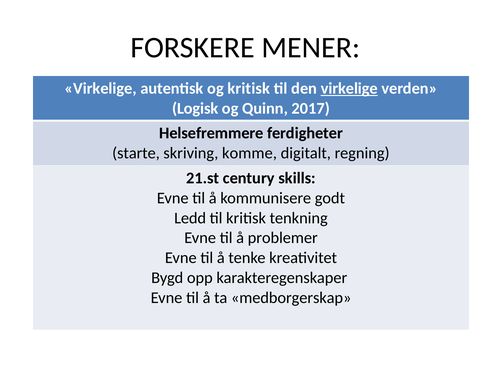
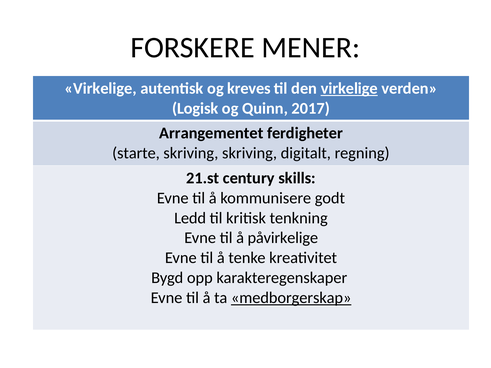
og kritisk: kritisk -> kreves (249, 88)
Helsefremmere: Helsefremmere -> Arrangementet (211, 133)
skriving komme: komme -> skriving (250, 153)
problemer: problemer -> påvirkelige (283, 238)
medborgerskap underline: none -> present (291, 298)
